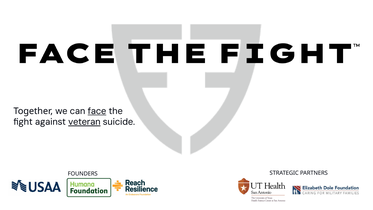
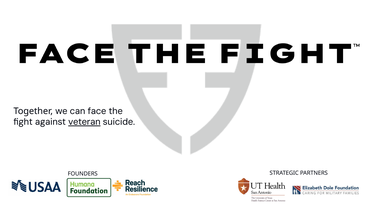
face underline: present -> none (97, 111)
